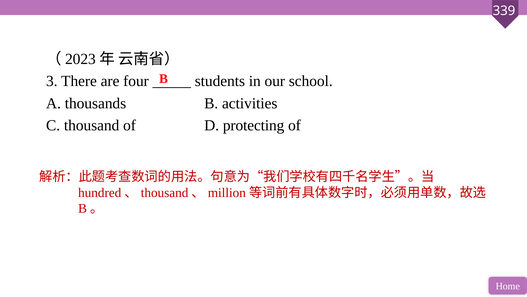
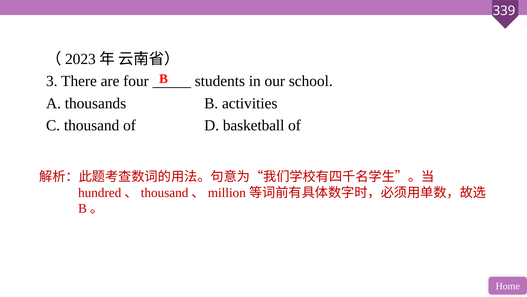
protecting: protecting -> basketball (254, 125)
